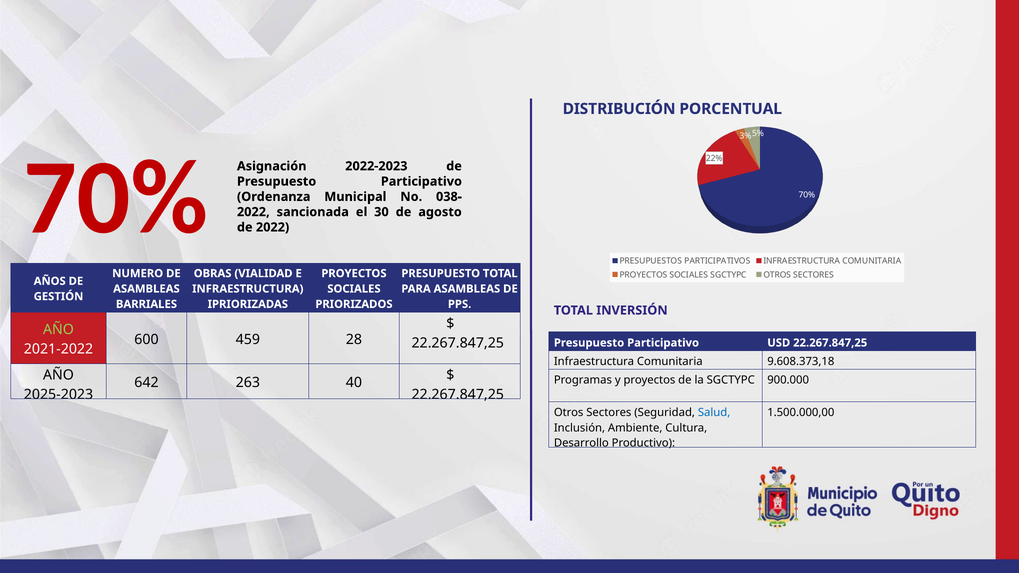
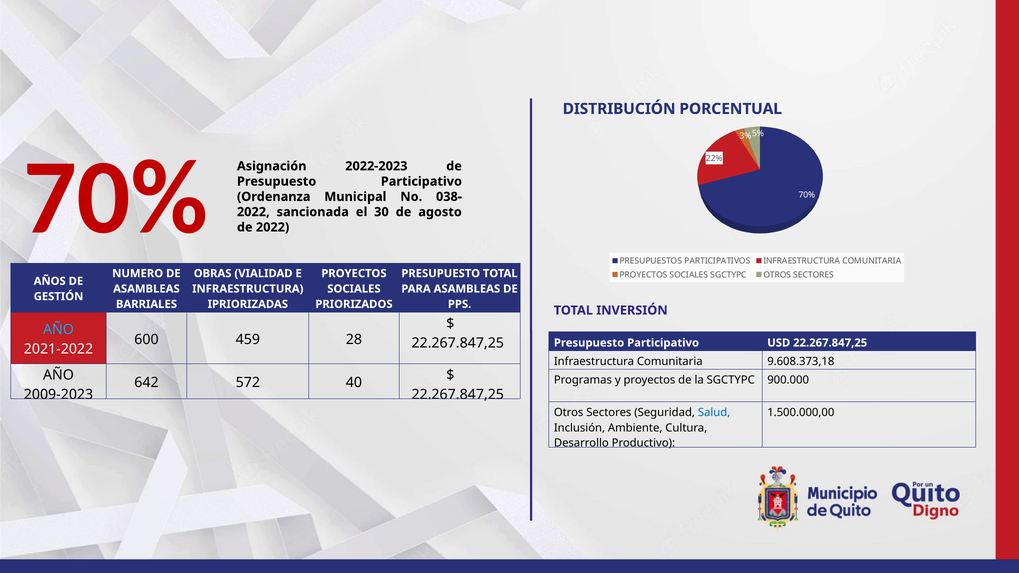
AÑO colour: light green -> light blue (58, 330)
263: 263 -> 572 (248, 382)
2025-2023: 2025-2023 -> 2009-2023 (59, 395)
